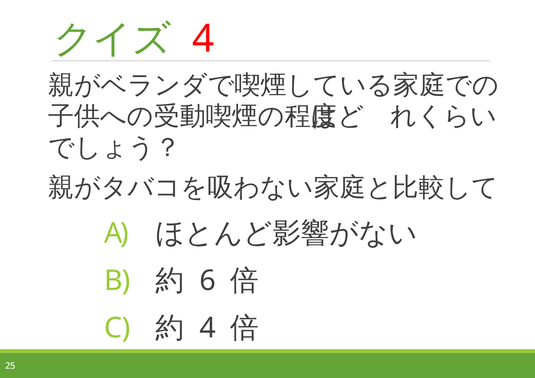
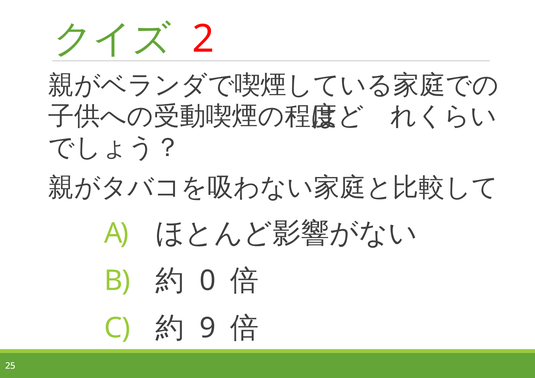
4: 4 -> 2 (203, 39)
6: 6 -> 0 (208, 281)
4: 4 -> 9 (208, 328)
